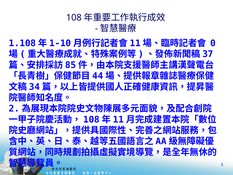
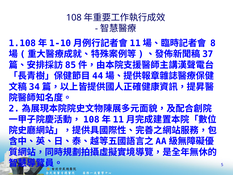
0: 0 -> 8 (213, 43)
